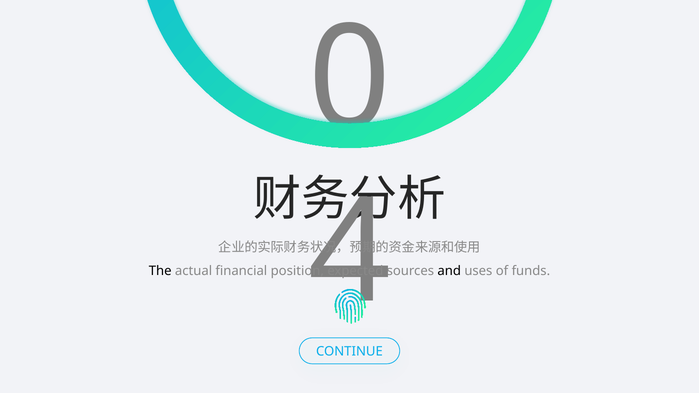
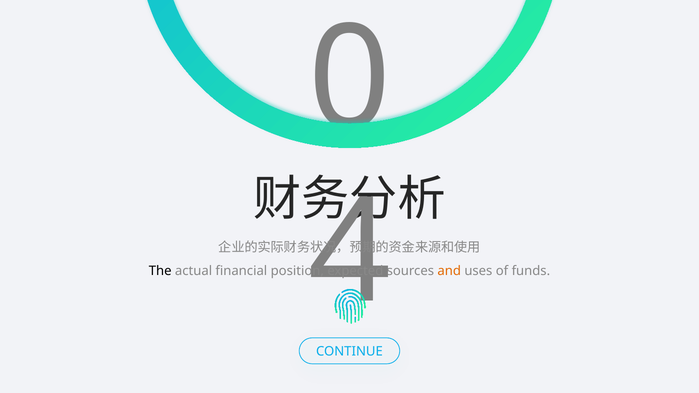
and colour: black -> orange (449, 271)
